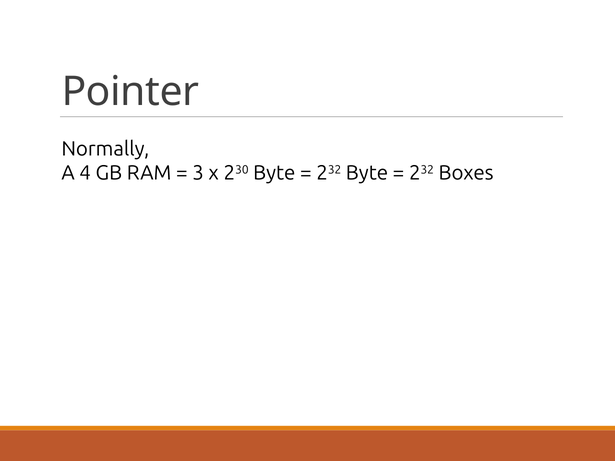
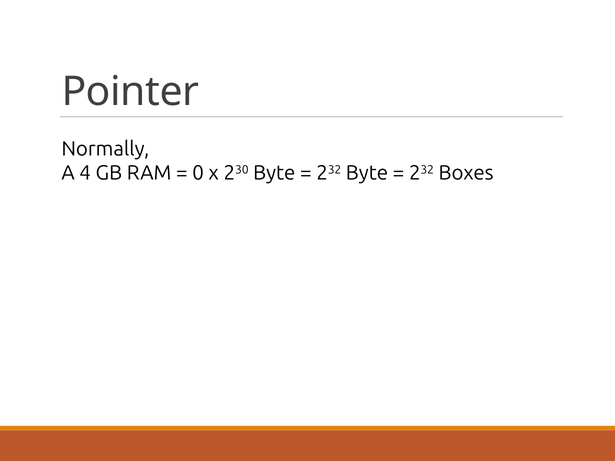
3: 3 -> 0 (198, 173)
